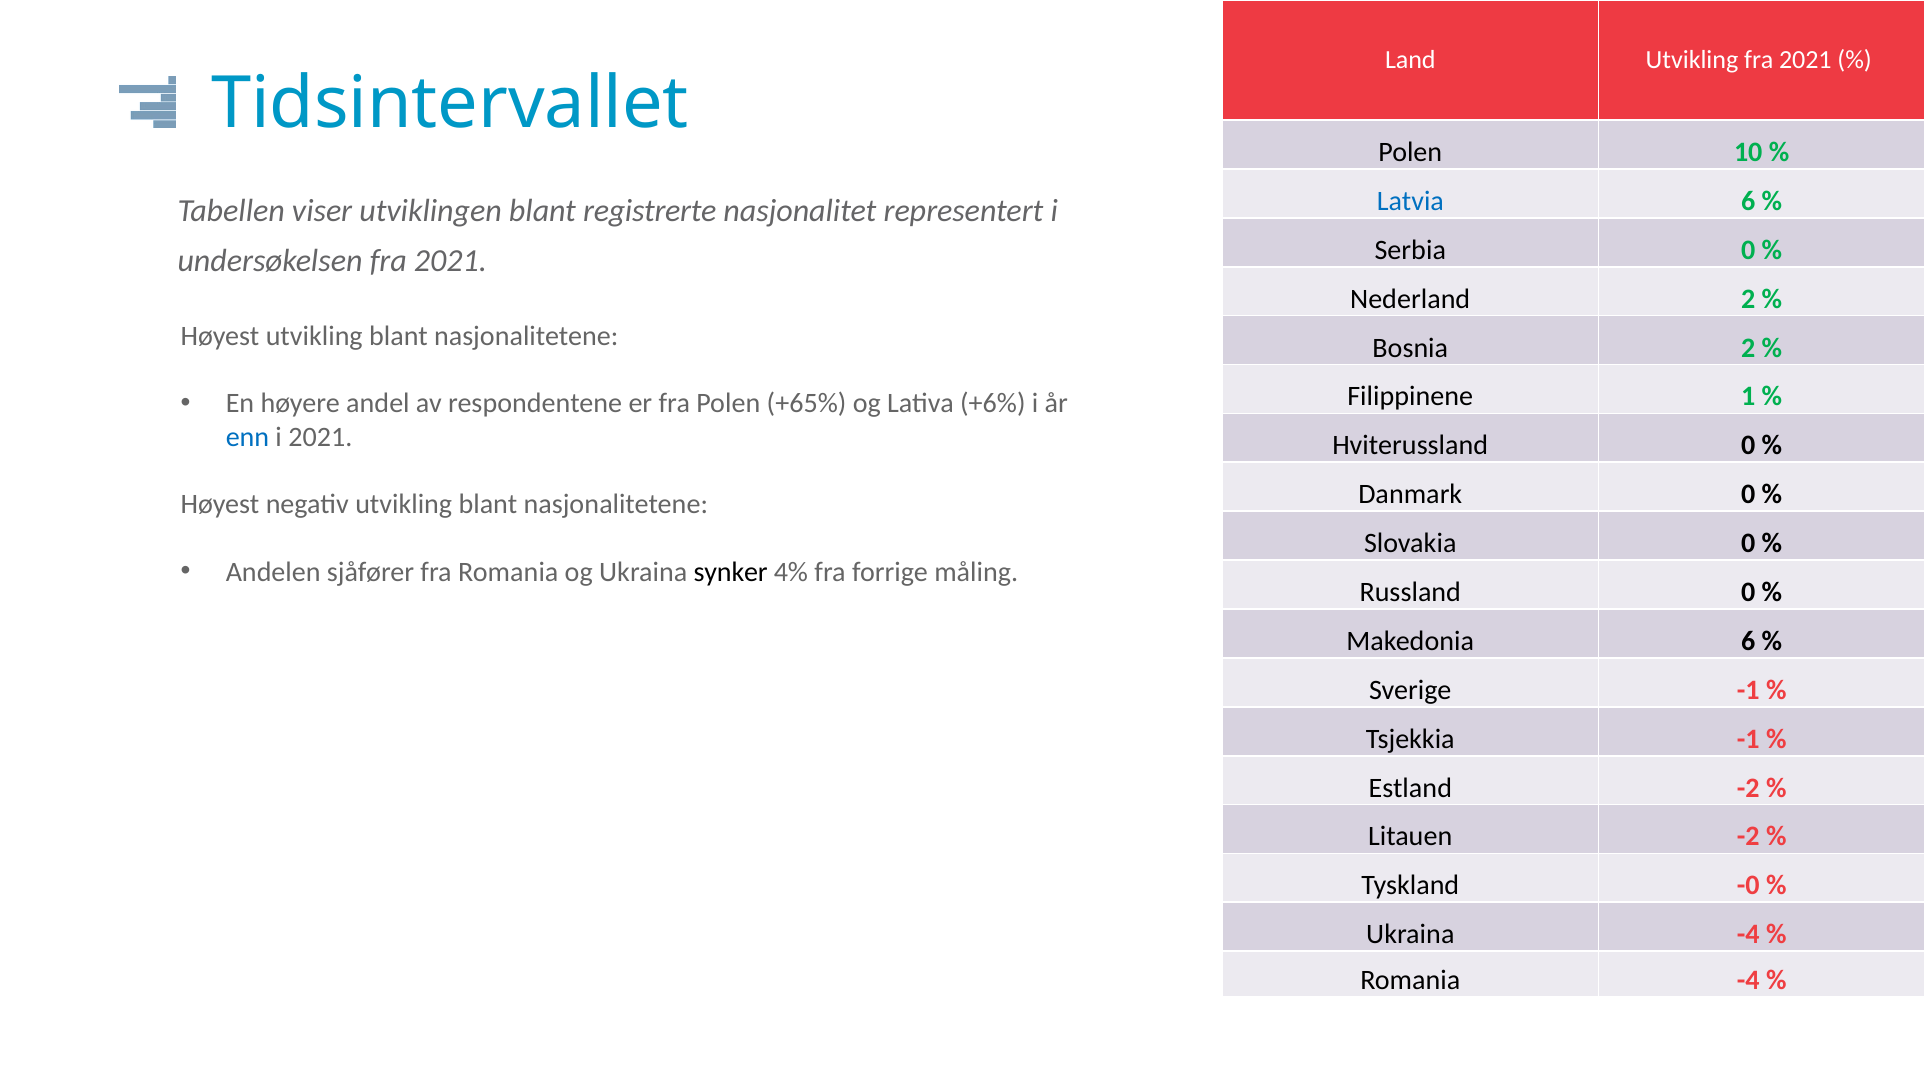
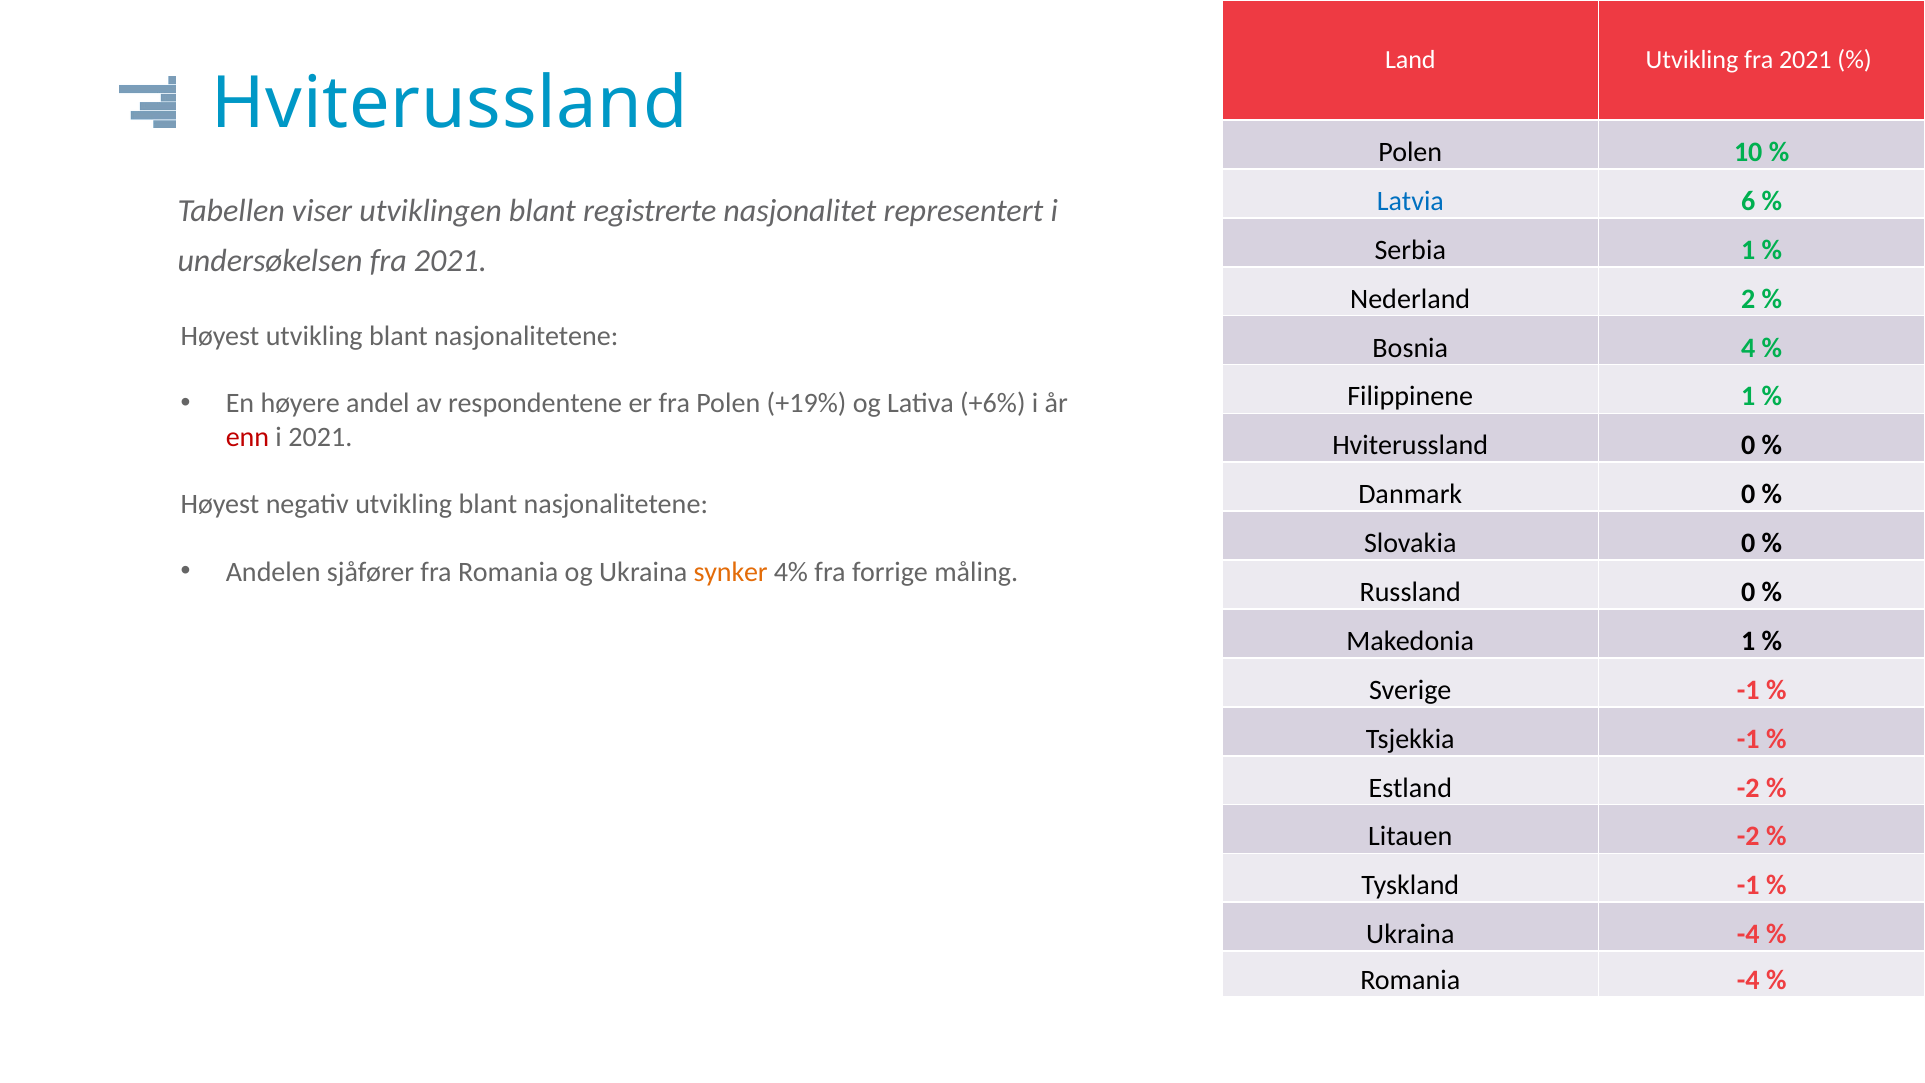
Tidsintervallet: Tidsintervallet -> Hviterussland (450, 104)
Serbia 0: 0 -> 1 (1748, 250)
Bosnia 2: 2 -> 4 (1748, 348)
+65%: +65% -> +19% (807, 403)
enn colour: blue -> red (247, 437)
synker colour: black -> orange (731, 572)
Makedonia 6: 6 -> 1 (1748, 641)
Tyskland -0: -0 -> -1 (1748, 885)
